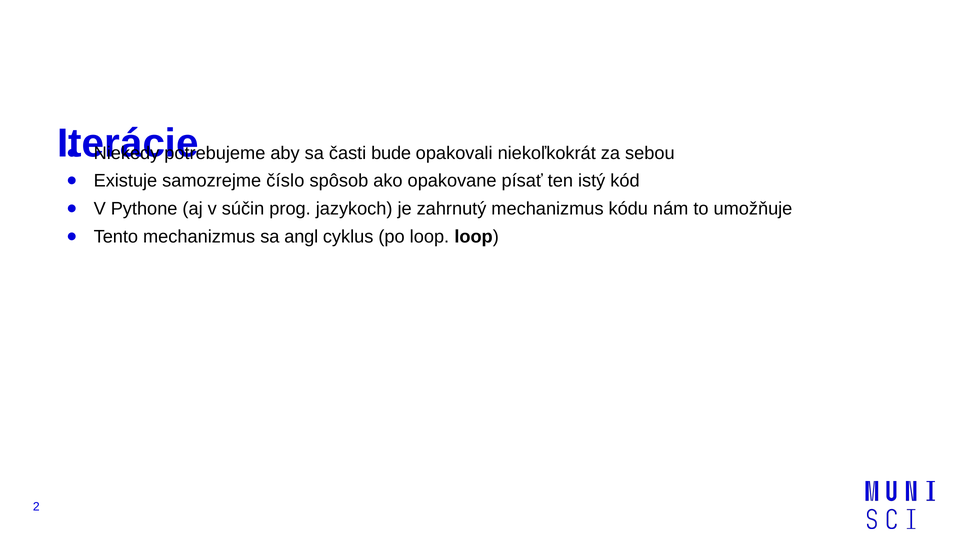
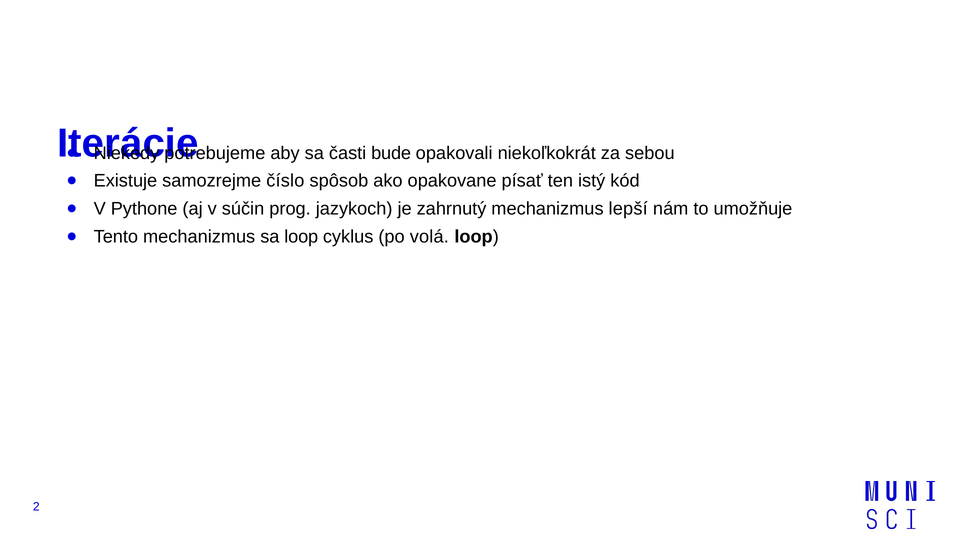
kódu: kódu -> lepší (628, 209)
sa angl: angl -> loop (301, 237)
po loop: loop -> volá (429, 237)
